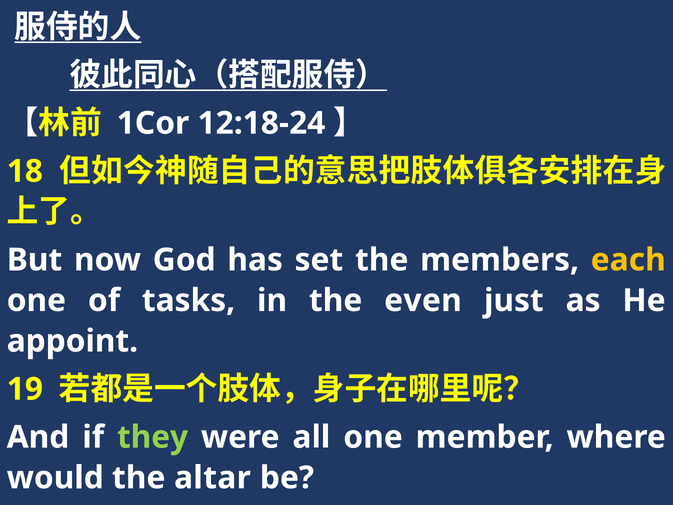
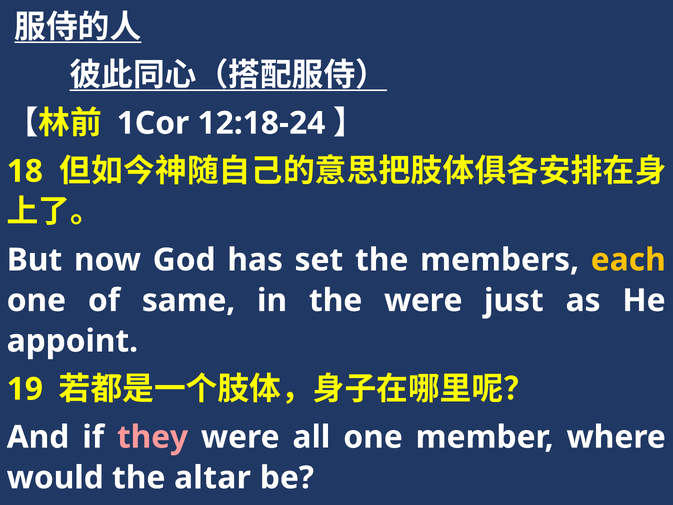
tasks: tasks -> same (189, 300)
the even: even -> were (423, 300)
they colour: light green -> pink (153, 437)
